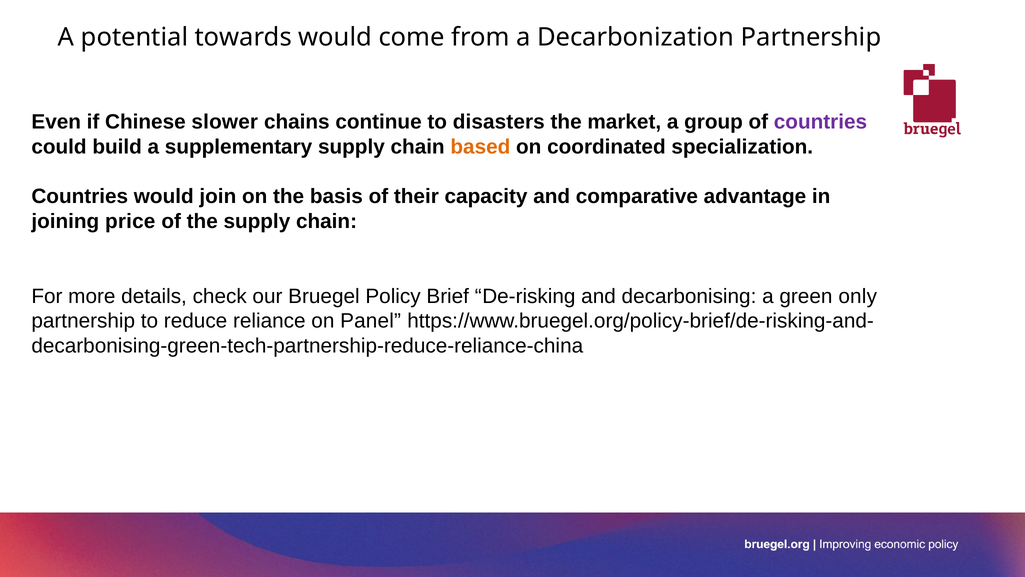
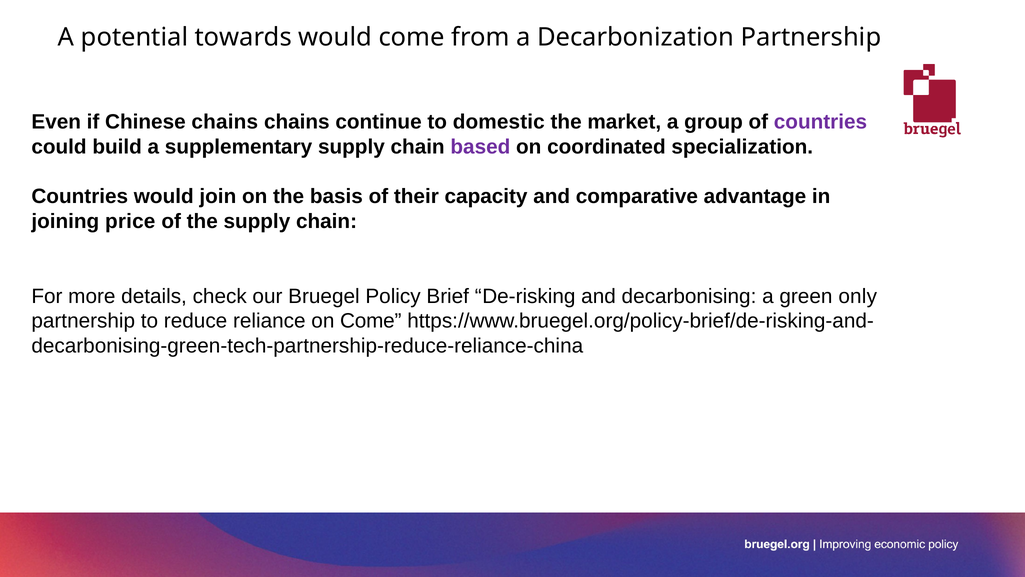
Chinese slower: slower -> chains (225, 122)
disasters: disasters -> domestic (499, 122)
based colour: orange -> purple (480, 147)
on Panel: Panel -> Come (371, 321)
